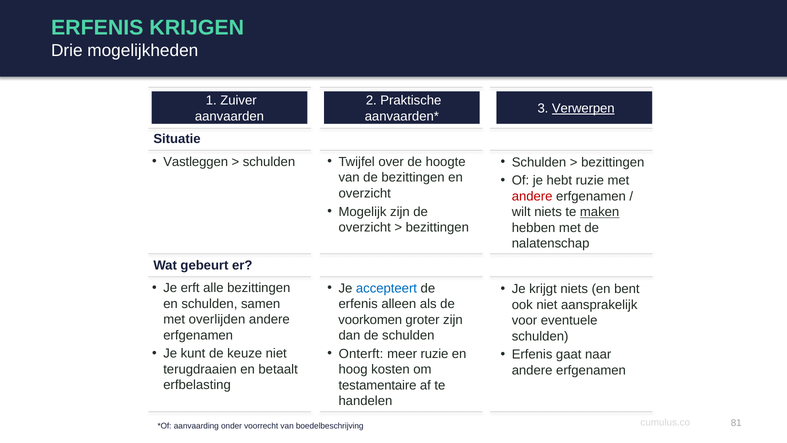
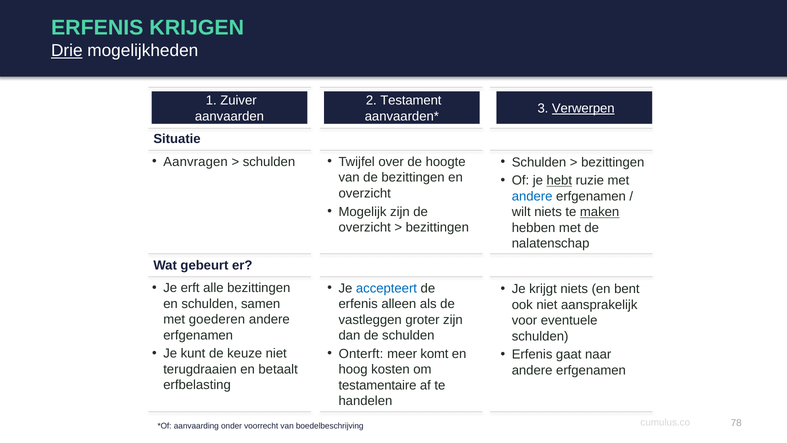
Drie underline: none -> present (67, 51)
Praktische: Praktische -> Testament (411, 101)
Vastleggen: Vastleggen -> Aanvragen (196, 162)
hebt underline: none -> present (559, 180)
andere colour: red -> blue (532, 196)
overlijden: overlijden -> goederen (217, 319)
voorkomen: voorkomen -> vastleggen (370, 319)
meer ruzie: ruzie -> komt (434, 354)
81: 81 -> 78 (736, 423)
